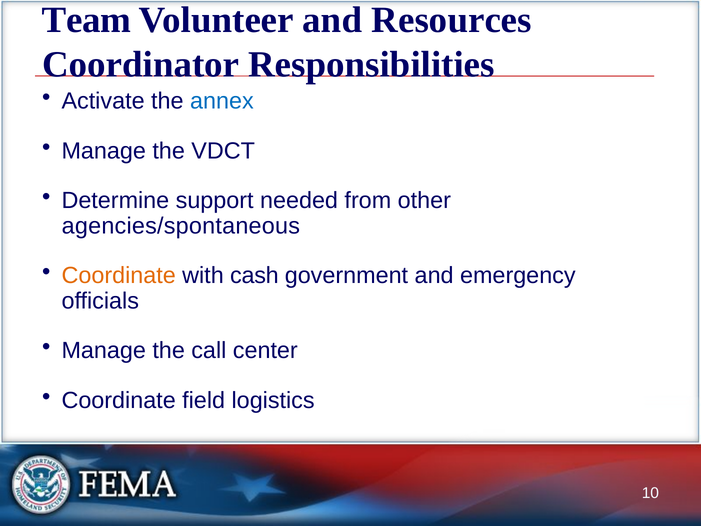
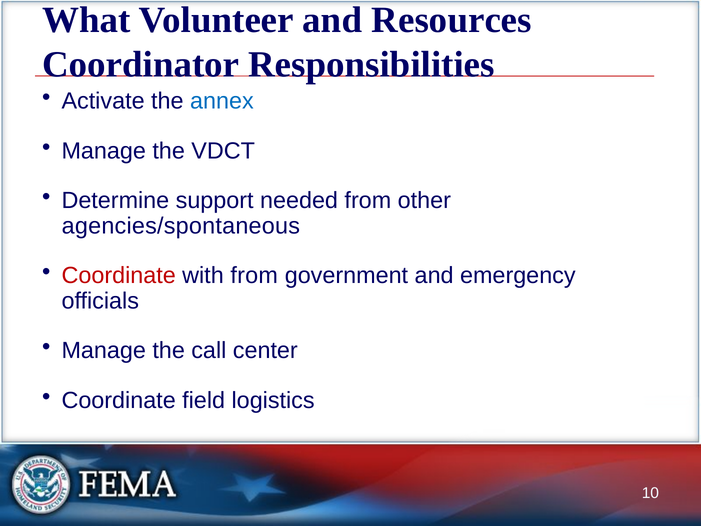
Team: Team -> What (86, 20)
Coordinate colour: orange -> red (119, 276)
with cash: cash -> from (254, 276)
